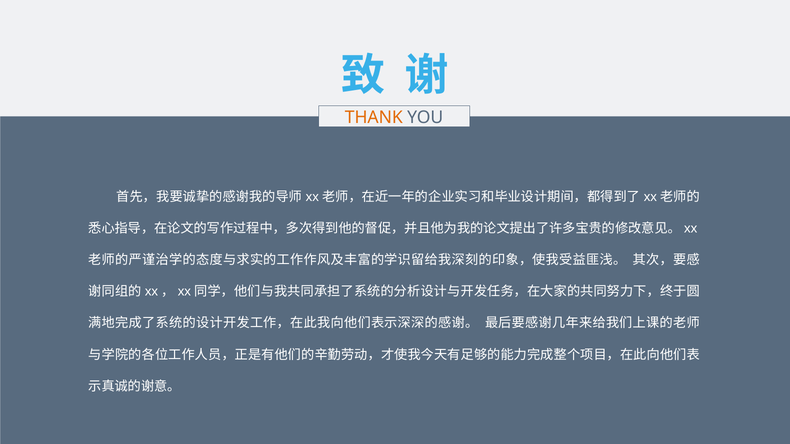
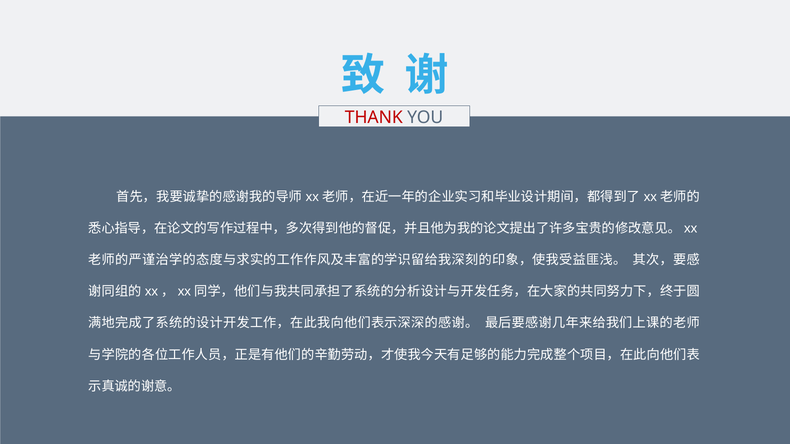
THANK colour: orange -> red (374, 118)
